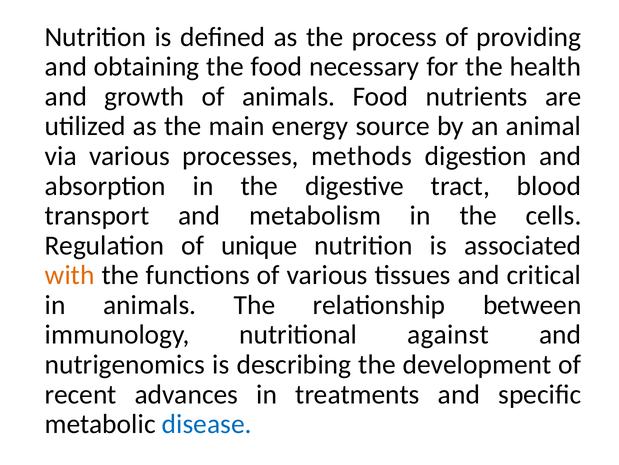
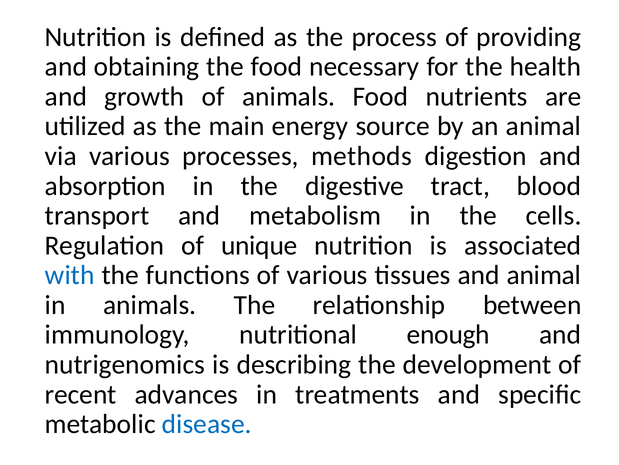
with colour: orange -> blue (70, 275)
and critical: critical -> animal (544, 275)
against: against -> enough (448, 334)
